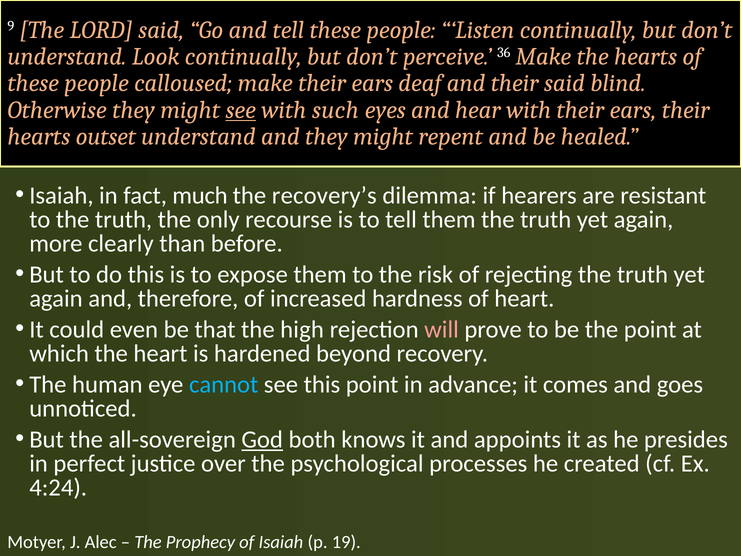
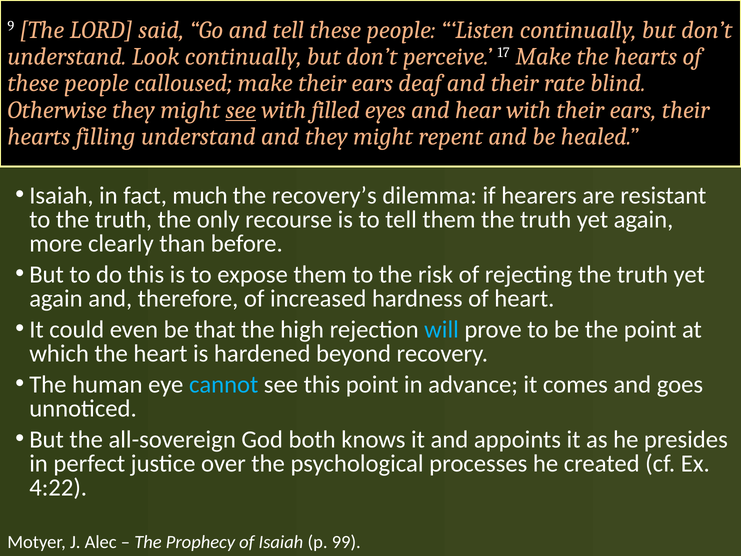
36: 36 -> 17 (504, 53)
their said: said -> rate (564, 83)
such: such -> filled (336, 110)
outset: outset -> filling (106, 136)
will colour: pink -> light blue (442, 329)
God underline: present -> none (262, 439)
4:24: 4:24 -> 4:22 (58, 487)
19: 19 -> 99 (346, 542)
